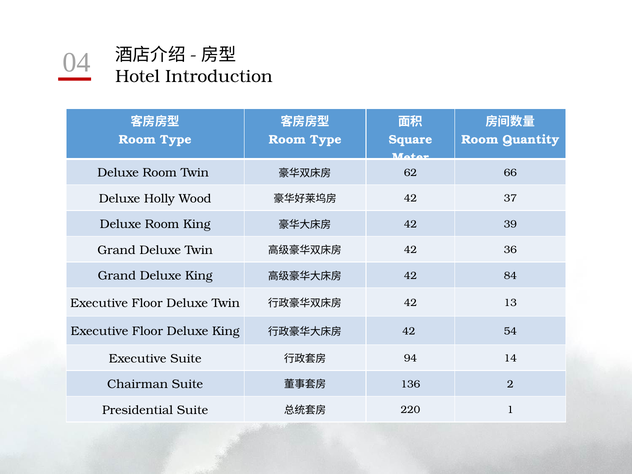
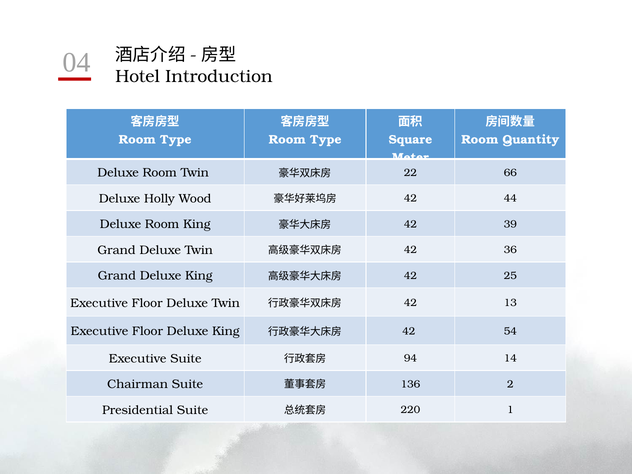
62: 62 -> 22 (410, 173)
37: 37 -> 44 (510, 198)
84: 84 -> 25 (510, 276)
